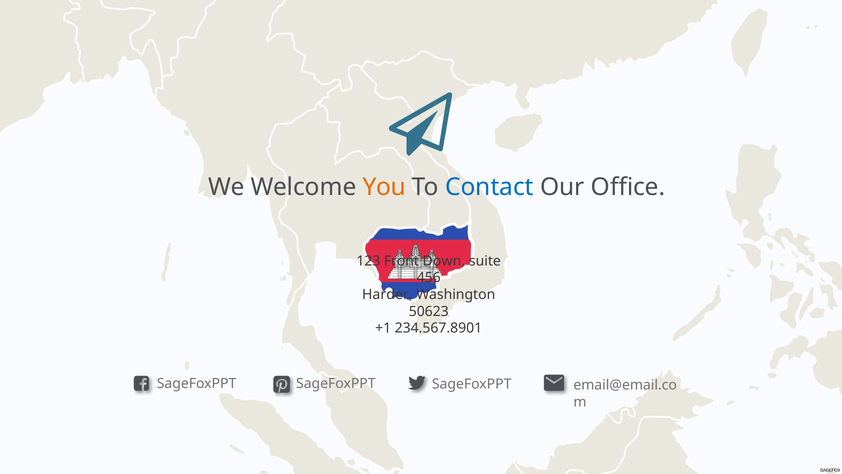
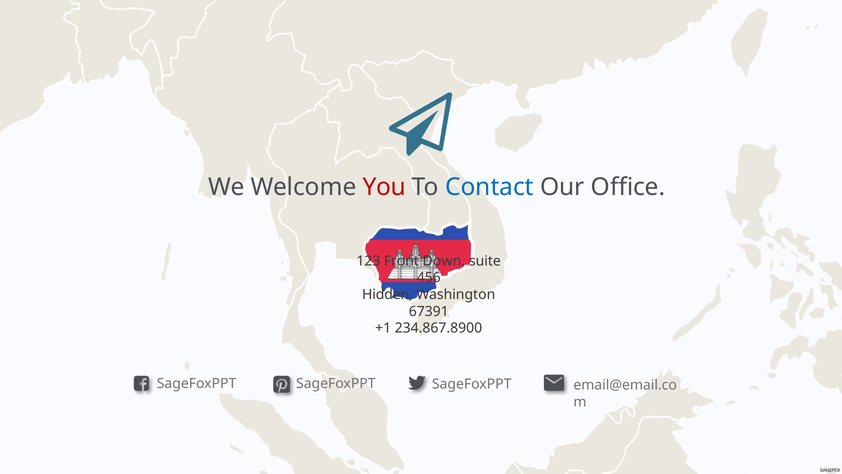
You colour: orange -> red (384, 187)
Harder: Harder -> Hidden (387, 294)
50623: 50623 -> 67391 (429, 311)
234.567.8901: 234.567.8901 -> 234.867.8900 (438, 328)
